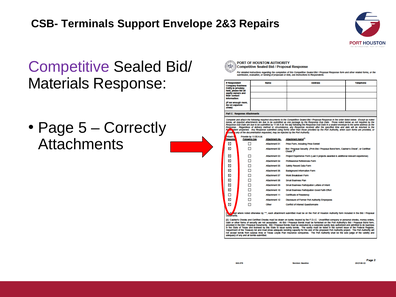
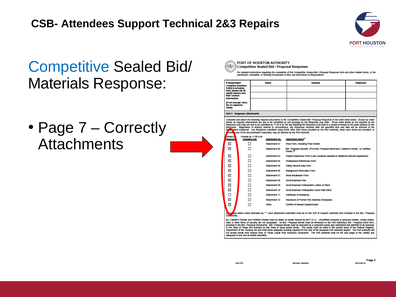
Terminals: Terminals -> Attendees (88, 24)
Envelope: Envelope -> Technical (188, 24)
Competitive colour: purple -> blue (69, 67)
5: 5 -> 7 (83, 128)
